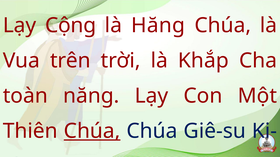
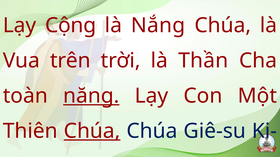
Hăng: Hăng -> Nắng (158, 26)
Khắp: Khắp -> Thần (203, 61)
năng underline: none -> present (91, 96)
